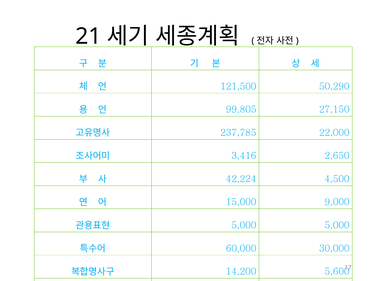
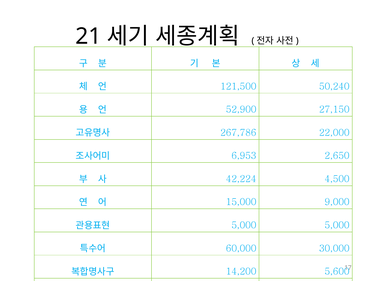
50,290: 50,290 -> 50,240 (334, 86)
99,805: 99,805 -> 52,900 (241, 109)
237,785: 237,785 -> 267,786 (238, 132)
3,416: 3,416 -> 6,953 (244, 156)
